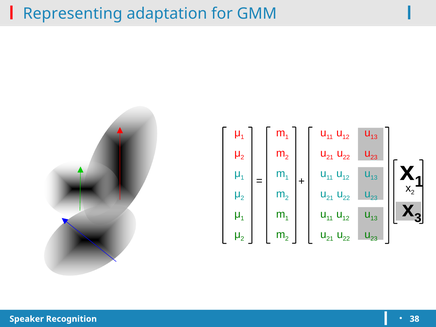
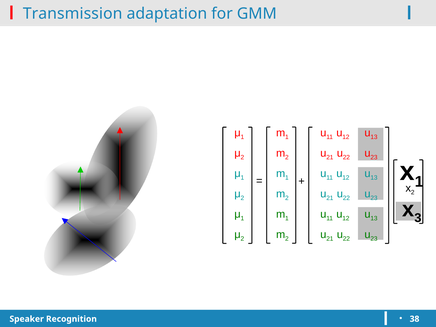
Representing: Representing -> Transmission (73, 13)
